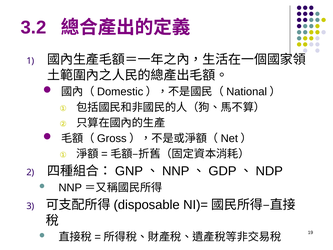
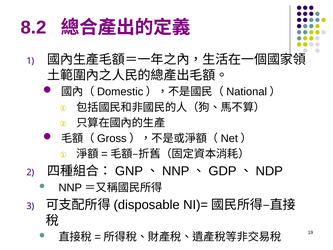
3.2: 3.2 -> 8.2 (33, 28)
